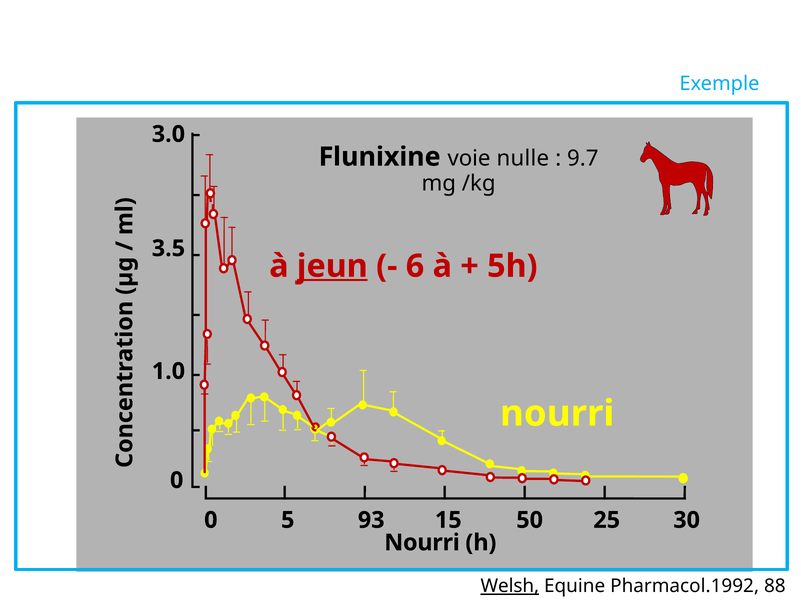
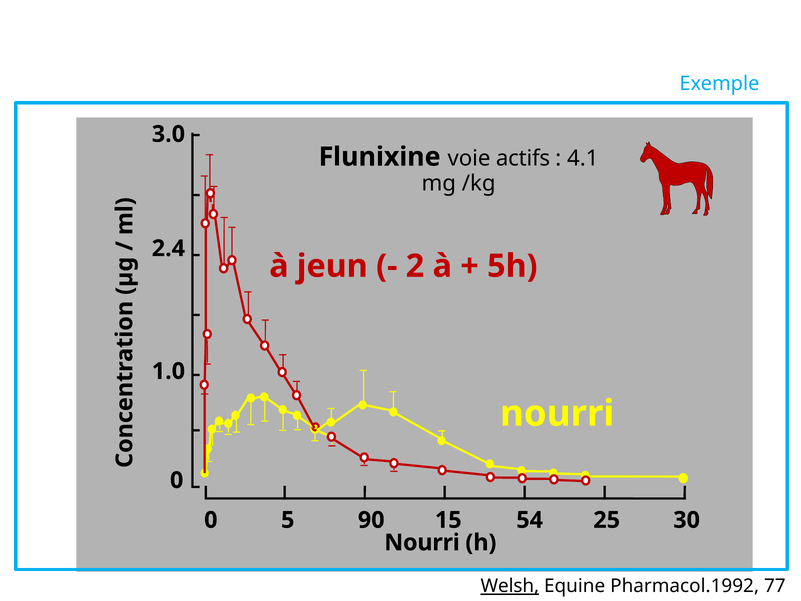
nulle: nulle -> actifs (523, 158)
9.7: 9.7 -> 4.1 (583, 158)
3.5: 3.5 -> 2.4 (168, 248)
jeun underline: present -> none (332, 266)
6: 6 -> 2 (415, 266)
93: 93 -> 90 (371, 520)
50: 50 -> 54 (530, 520)
88: 88 -> 77 (775, 586)
